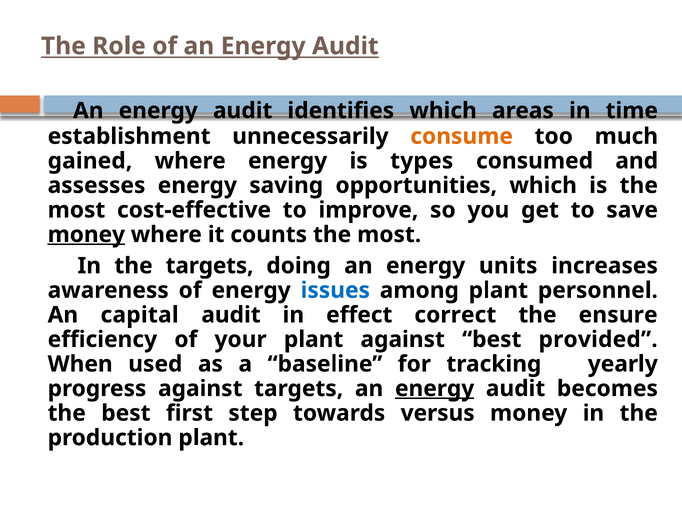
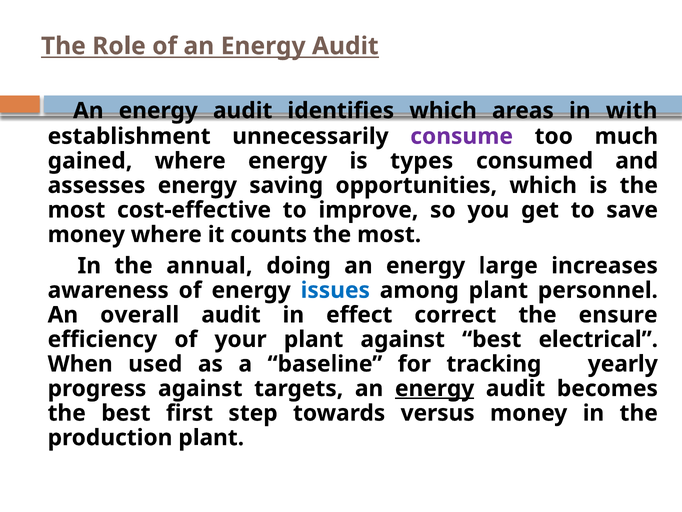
time: time -> with (632, 111)
consume colour: orange -> purple (462, 136)
money underline: present -> none (86, 234)
the targets: targets -> annual (209, 266)
units: units -> large (508, 266)
capital: capital -> overall (140, 315)
provided: provided -> electrical (598, 339)
